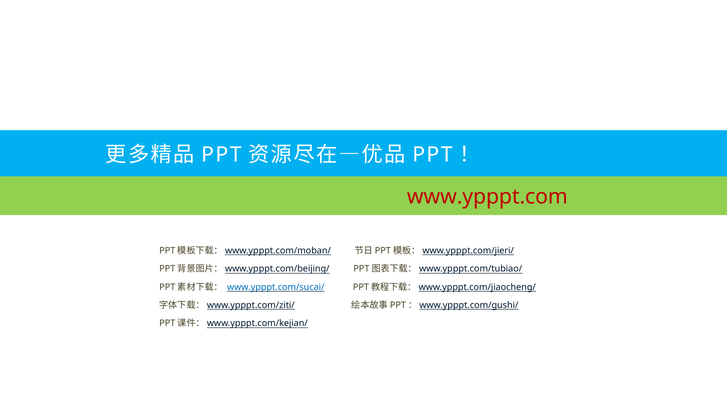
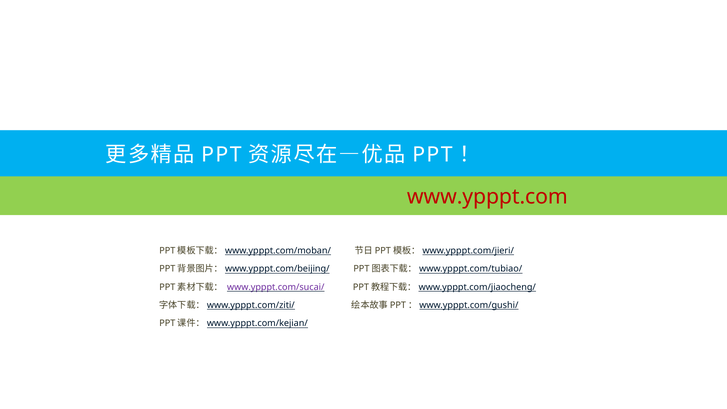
www.ypppt.com/sucai/ colour: blue -> purple (276, 287)
